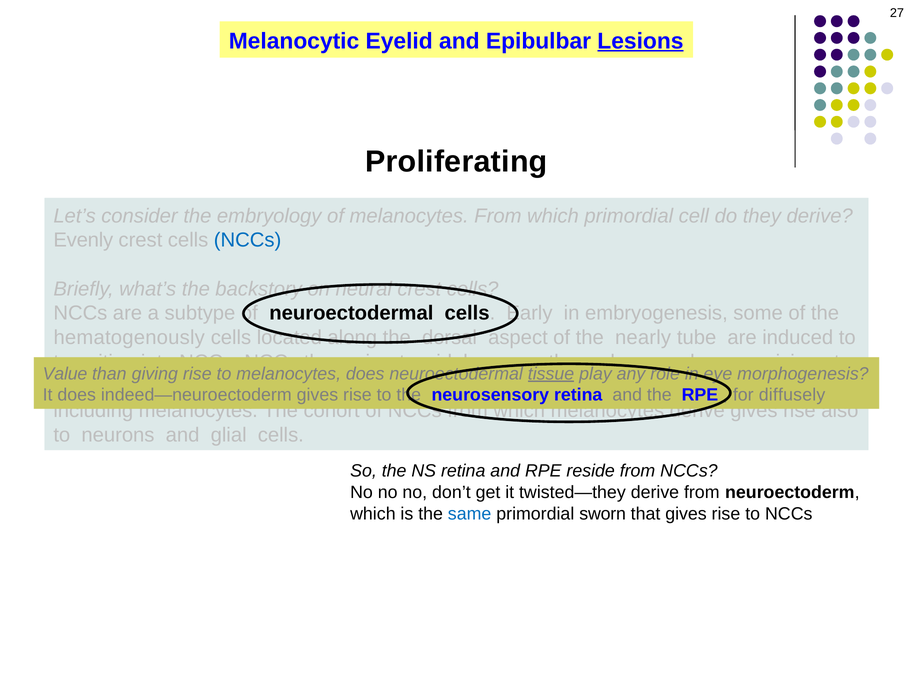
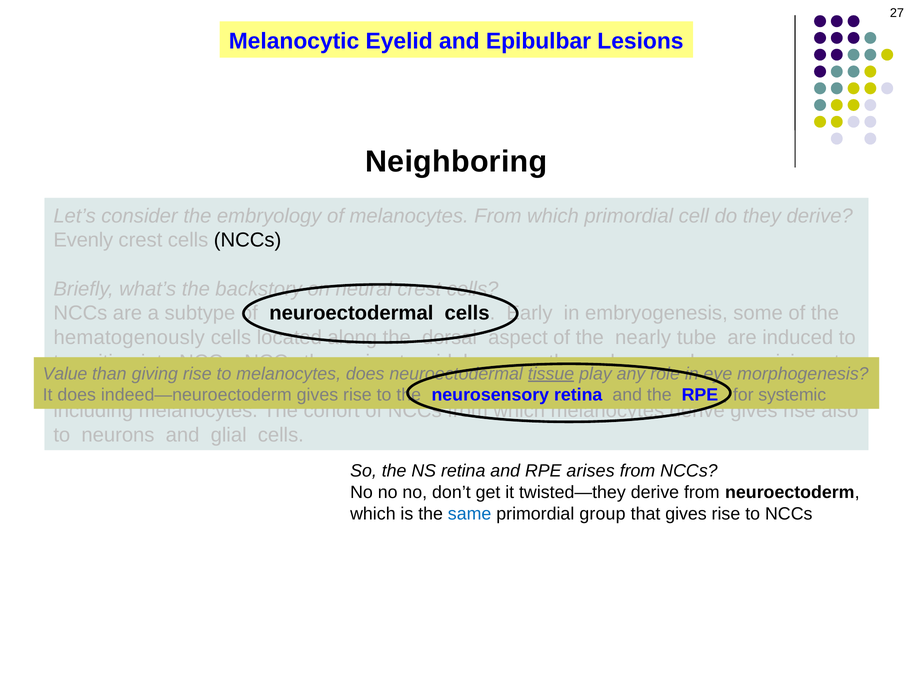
Lesions underline: present -> none (640, 41)
Proliferating: Proliferating -> Neighboring (456, 162)
NCCs colour: blue -> black (248, 240)
diffusely: diffusely -> systemic (792, 395)
reside: reside -> arises (591, 471)
sworn: sworn -> group (602, 514)
